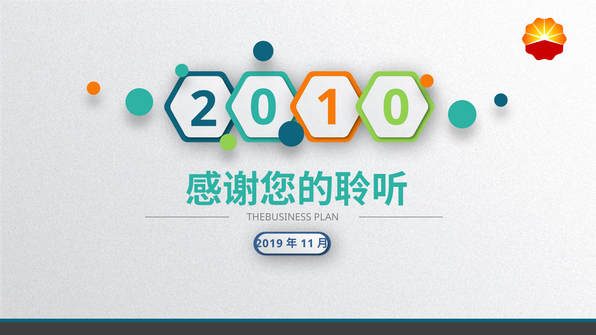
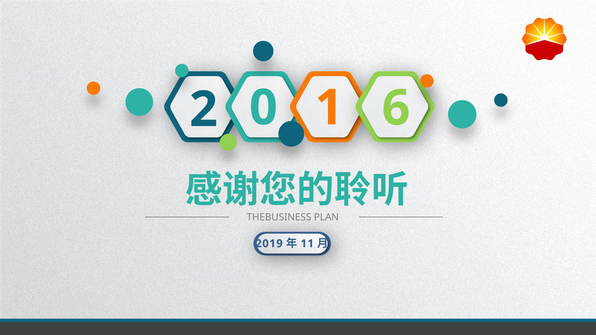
1 0: 0 -> 6 (396, 108)
